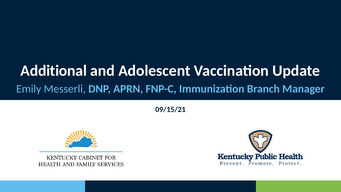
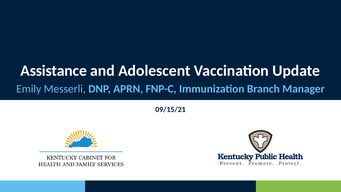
Additional: Additional -> Assistance (54, 71)
